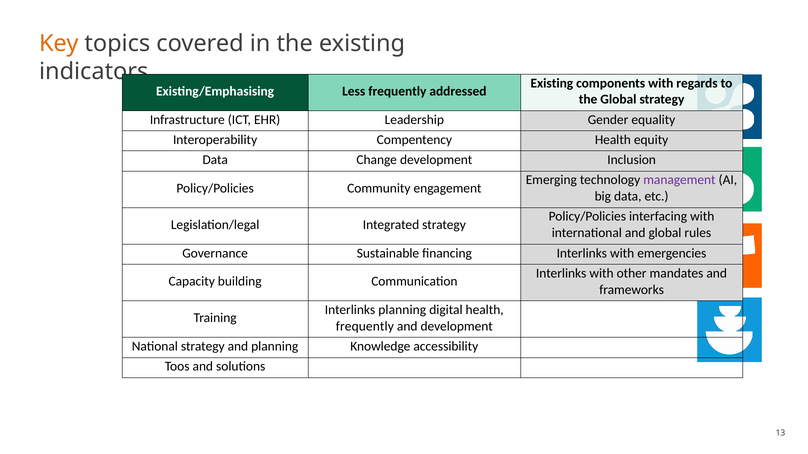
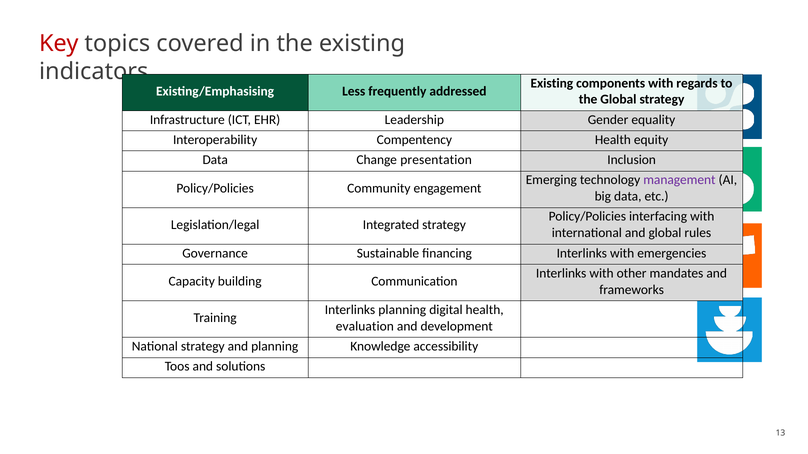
Key colour: orange -> red (59, 43)
Change development: development -> presentation (436, 160)
frequently: frequently -> evaluation (365, 327)
